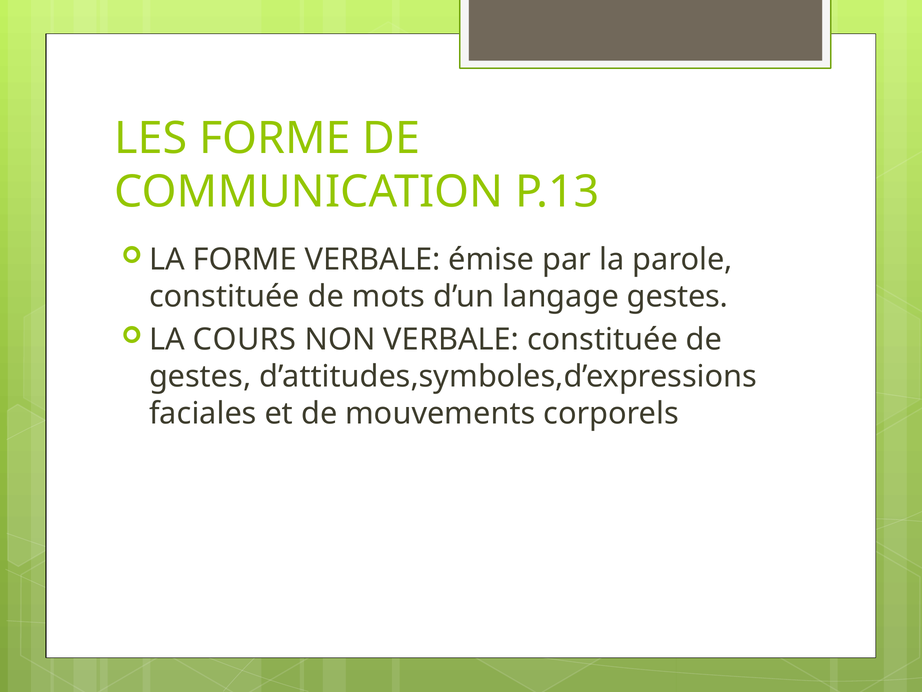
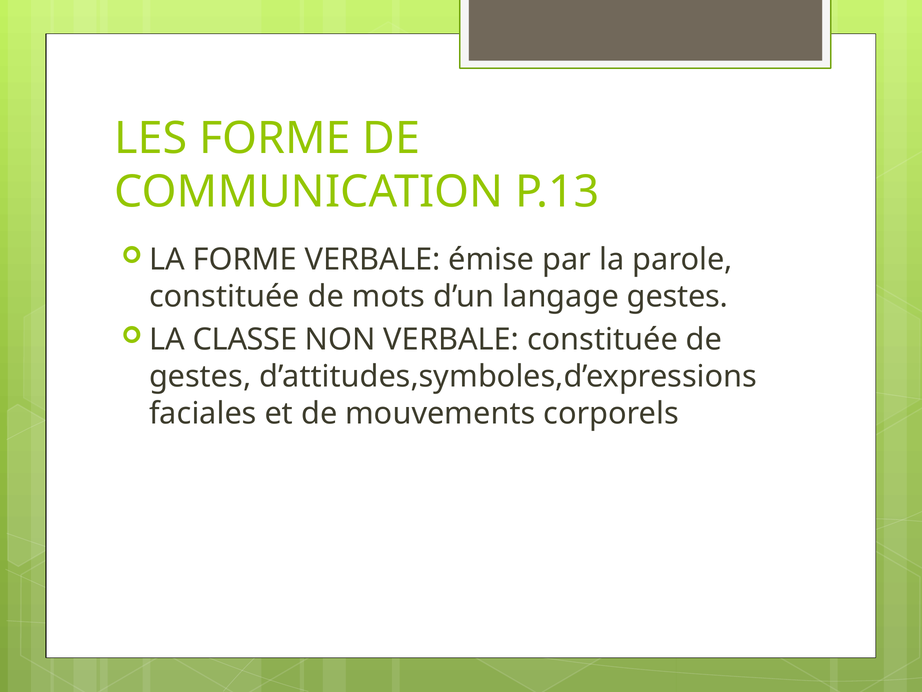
COURS: COURS -> CLASSE (245, 339)
